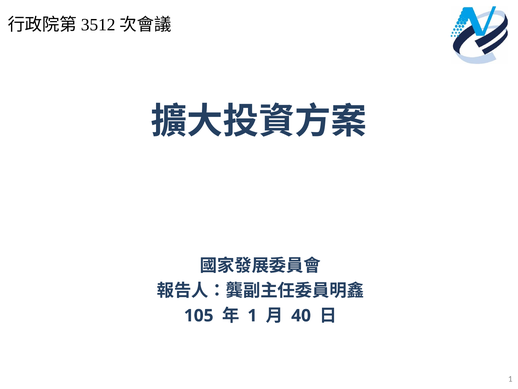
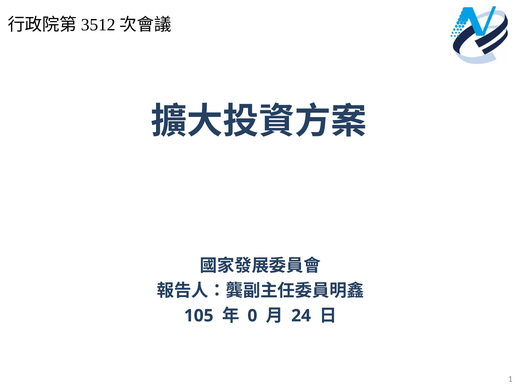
1: 1 -> 0 (252, 315)
40: 40 -> 24 (301, 315)
